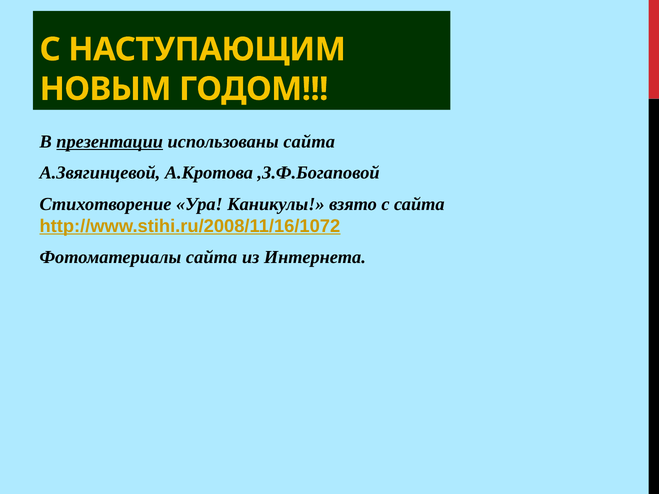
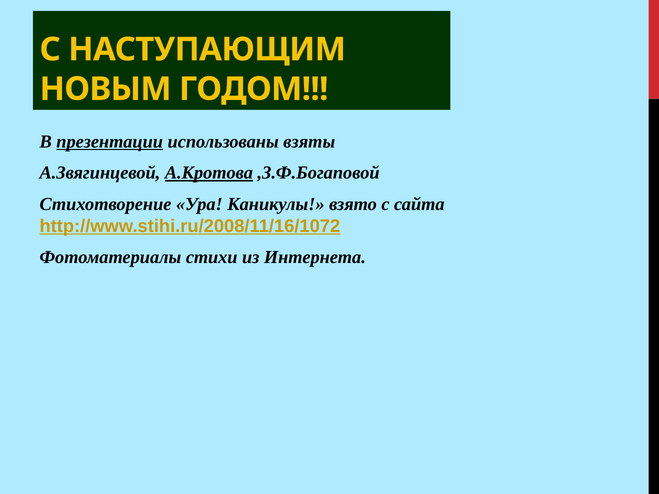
использованы сайта: сайта -> взяты (309, 142)
А.Кротова underline: none -> present (209, 173)
Фотоматериалы сайта: сайта -> стихи (212, 257)
